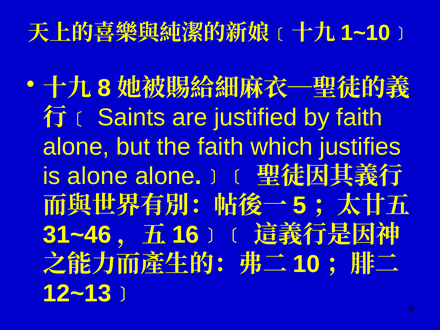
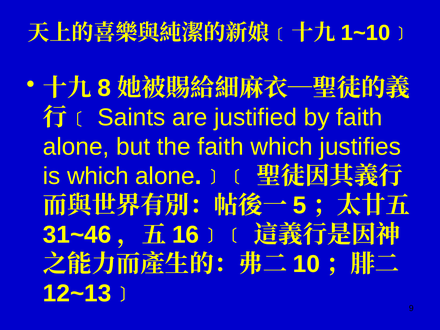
is alone: alone -> which (98, 176)
